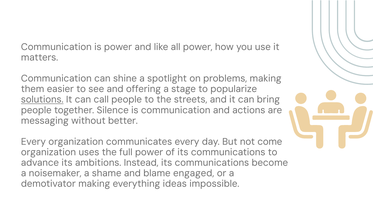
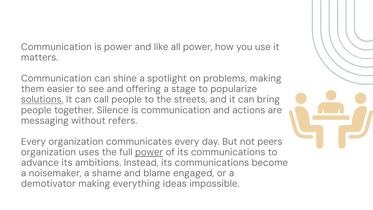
better: better -> refers (123, 121)
come: come -> peers (270, 142)
power underline: none -> present (149, 152)
